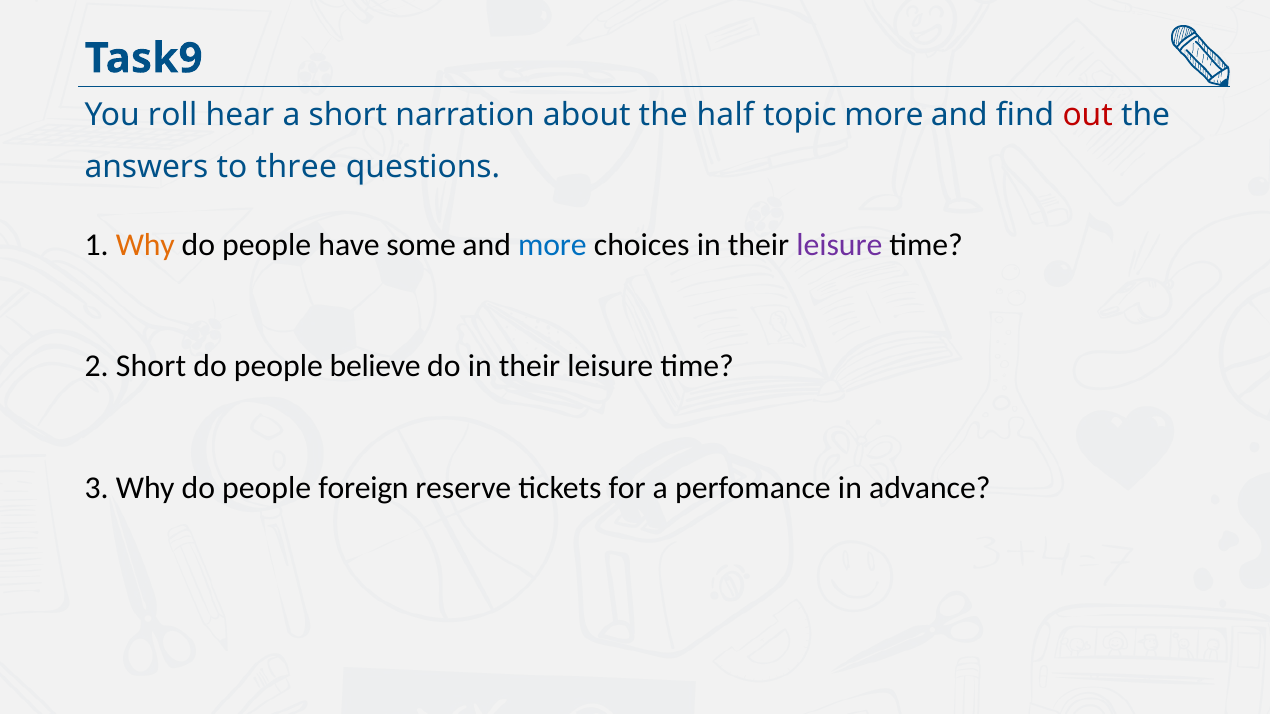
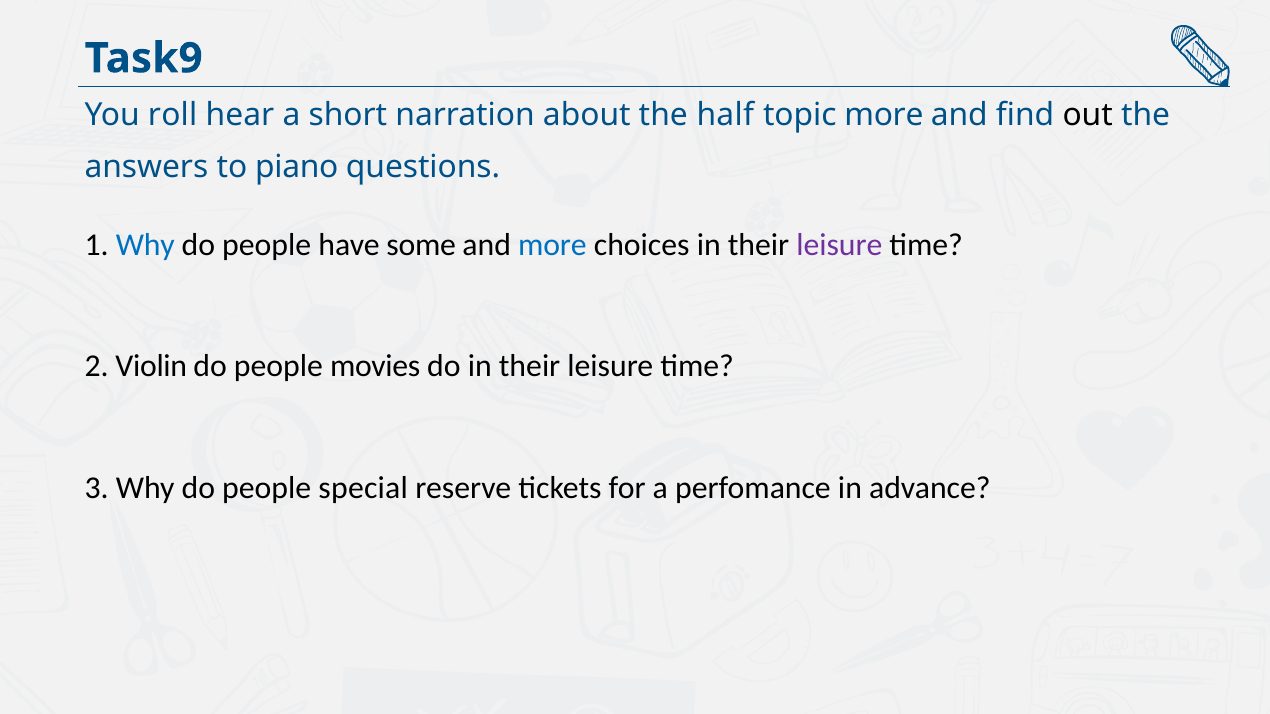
out colour: red -> black (1088, 115)
three: three -> piano (297, 167)
Why colour: orange -> blue (145, 245)
2 Short: Short -> Violin (151, 367)
believe: believe -> movies (375, 367)
foreign: foreign -> special (363, 488)
